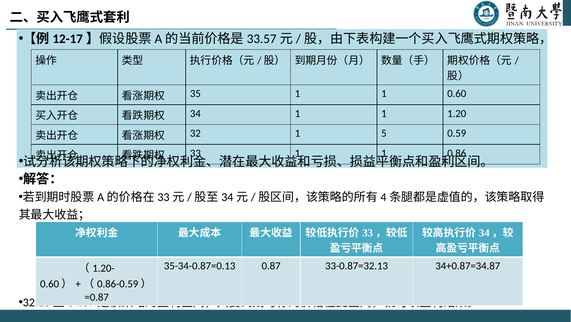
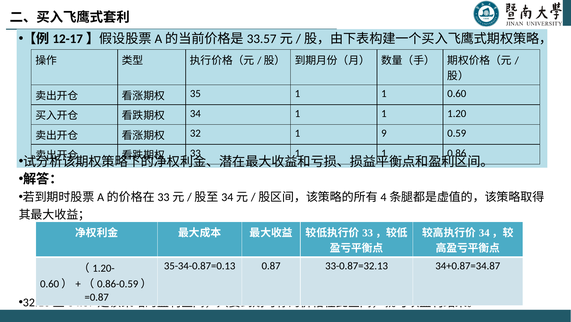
5: 5 -> 9 (384, 133)
